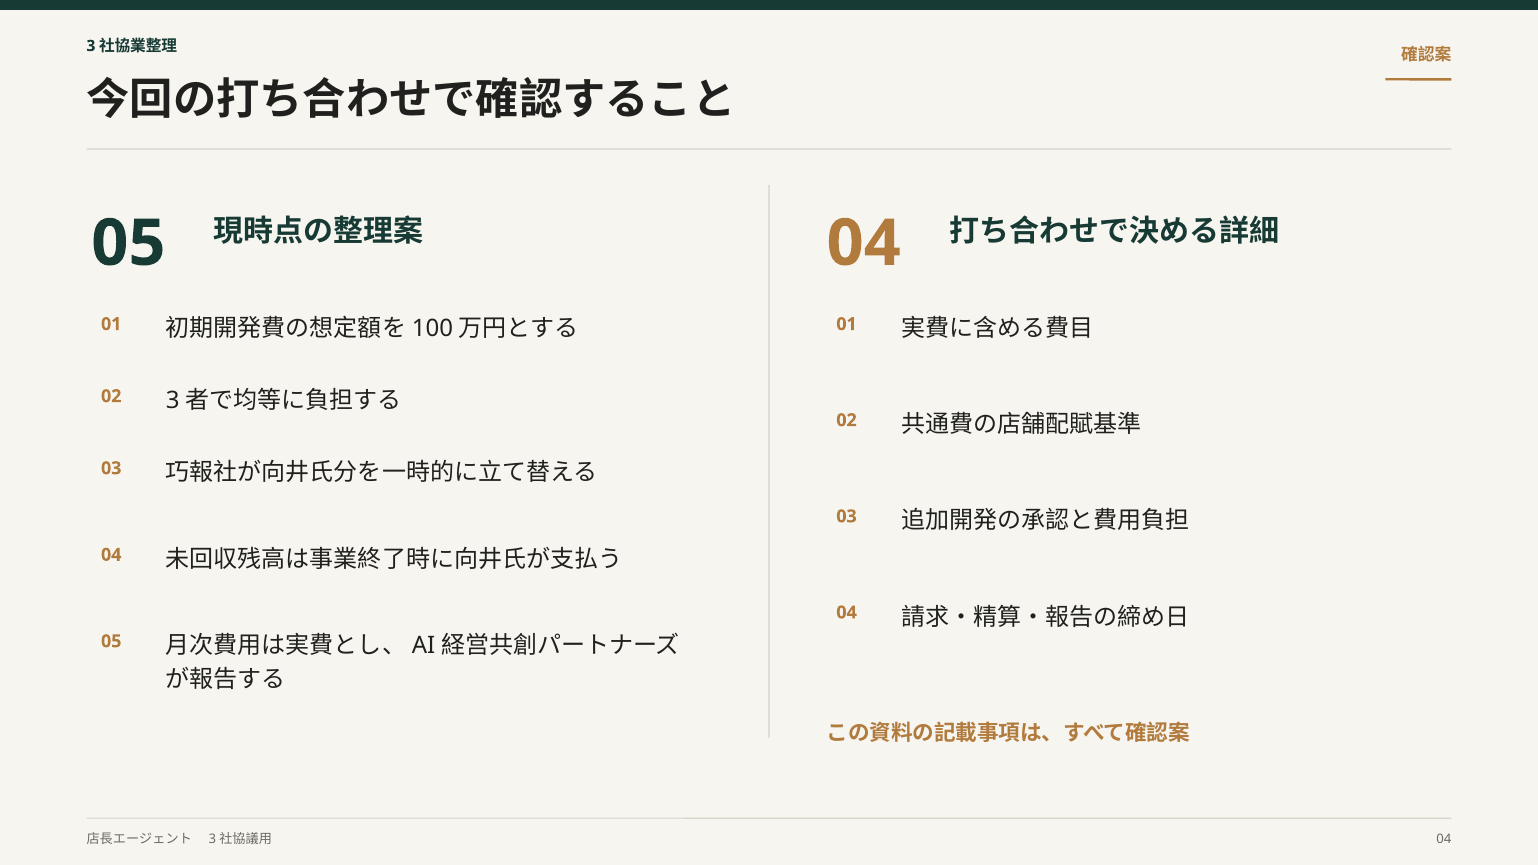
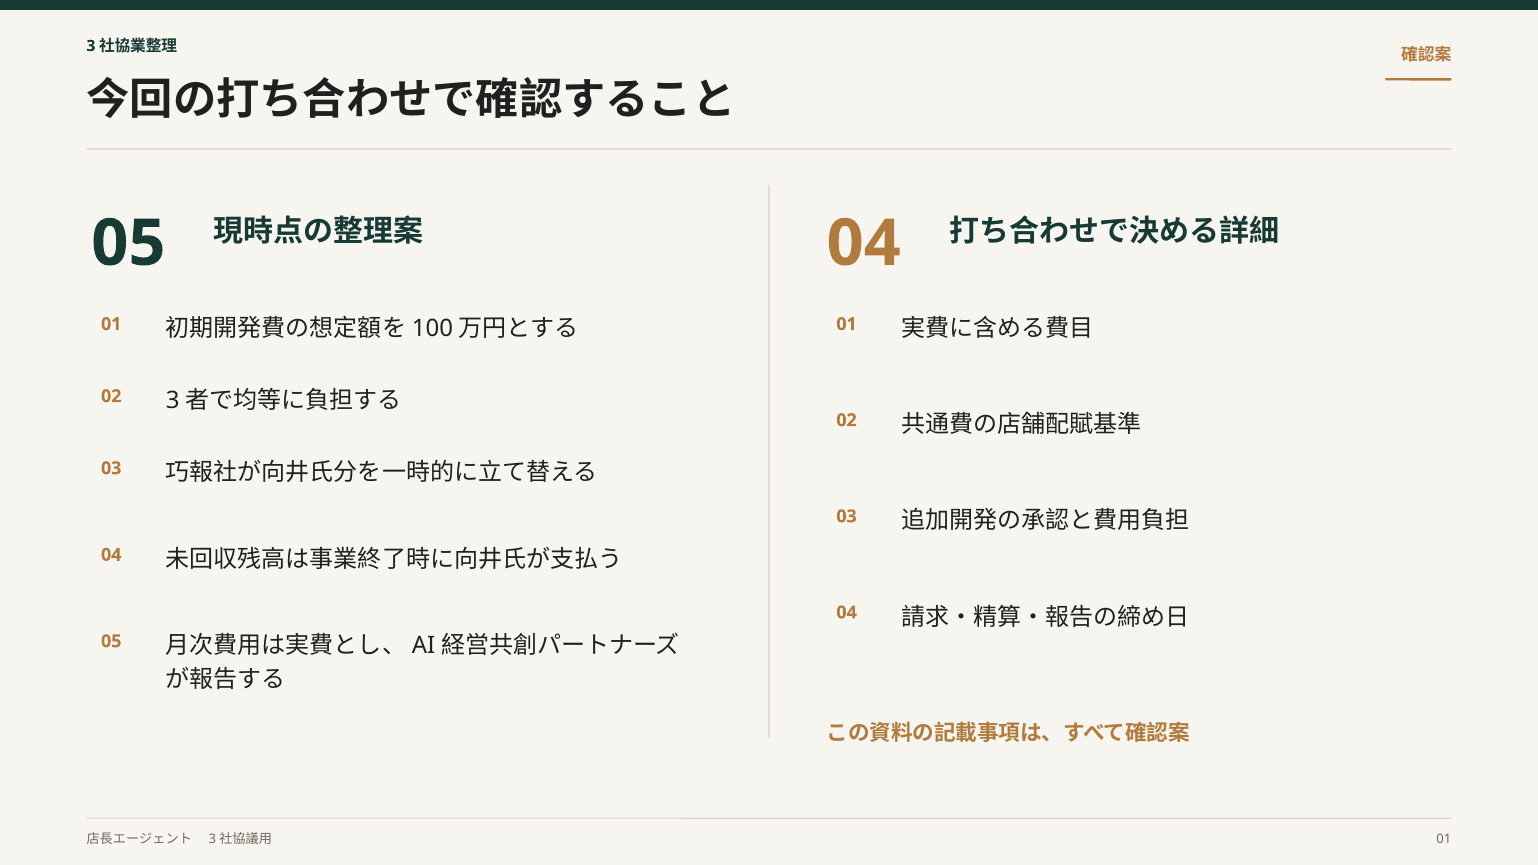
04: 04 -> 01 (1444, 839)
